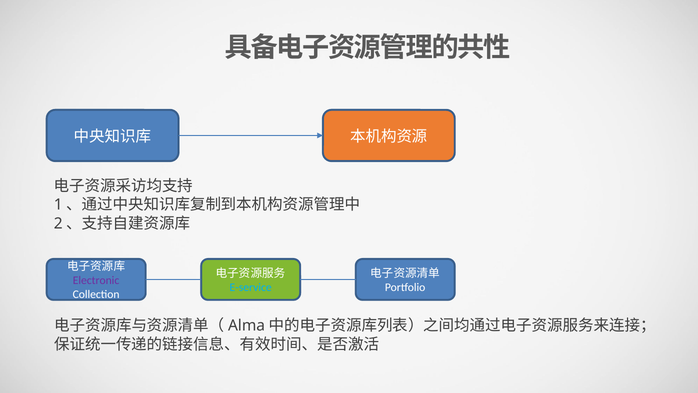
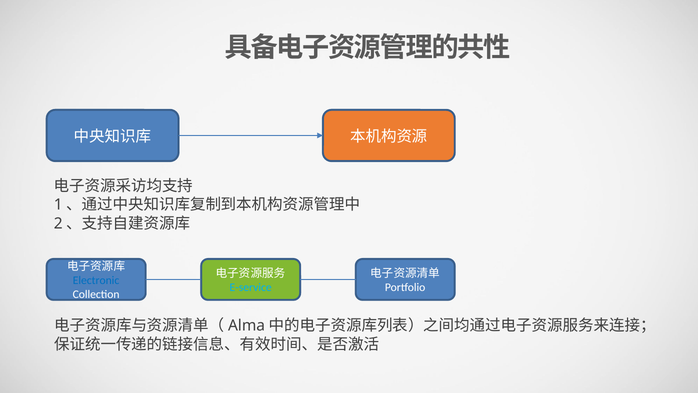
Electronic colour: purple -> blue (96, 280)
